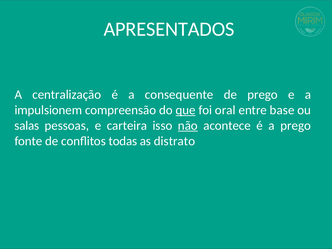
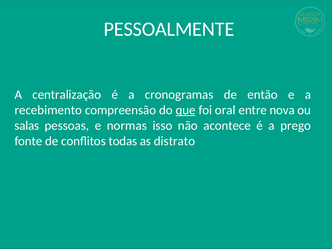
APRESENTADOS: APRESENTADOS -> PESSOALMENTE (169, 29)
consequente: consequente -> cronogramas (179, 95)
de prego: prego -> então (263, 95)
impulsionem: impulsionem -> recebimento (48, 110)
base: base -> nova (282, 110)
carteira: carteira -> normas (127, 126)
não underline: present -> none (188, 126)
